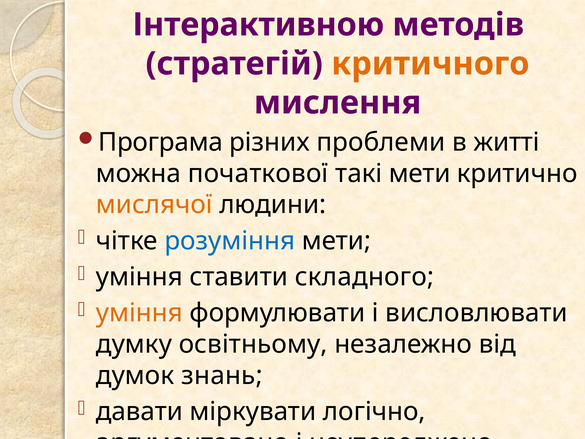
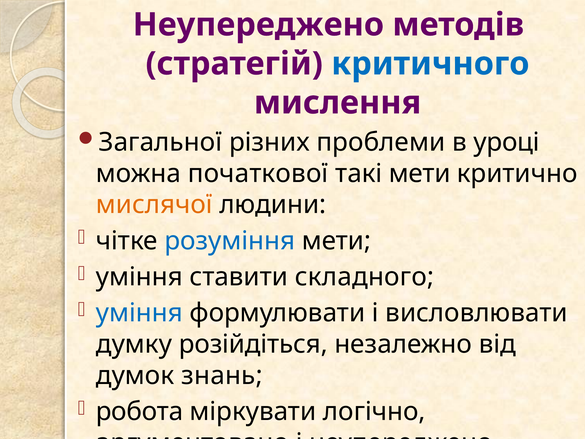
Інтерактивною: Інтерактивною -> Неупереджено (258, 25)
критичного colour: orange -> blue (430, 64)
Програма: Програма -> Загальної (160, 142)
житті: житті -> уроці (507, 142)
уміння colour: orange -> blue (139, 313)
освітньому: освітньому -> розійдіться (253, 344)
давати: давати -> робота (140, 411)
